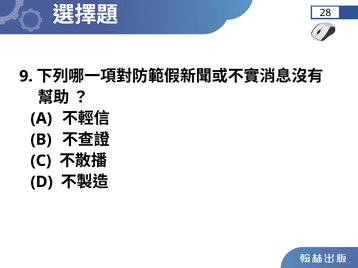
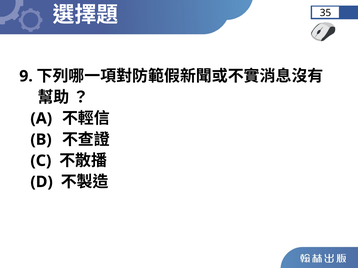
28: 28 -> 35 (325, 13)
